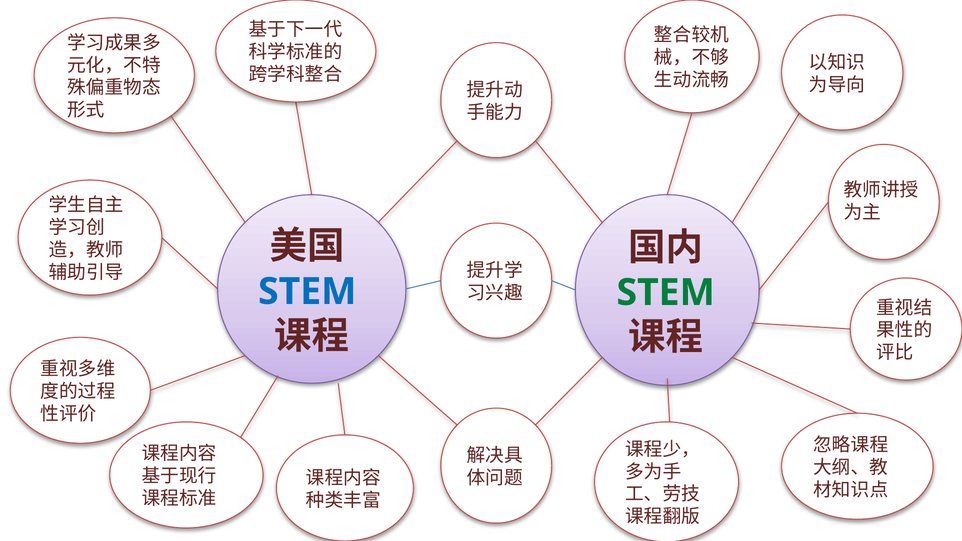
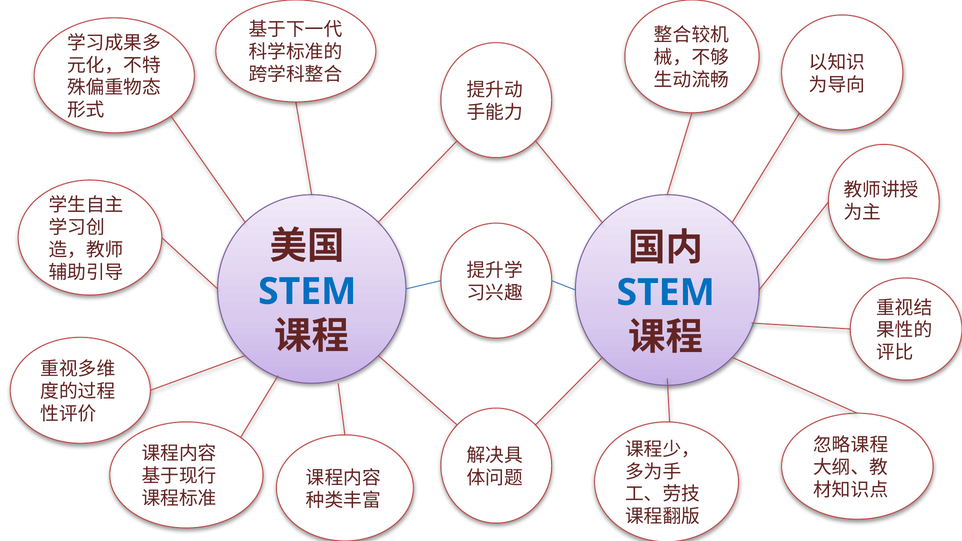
STEM colour: green -> blue (666, 293)
